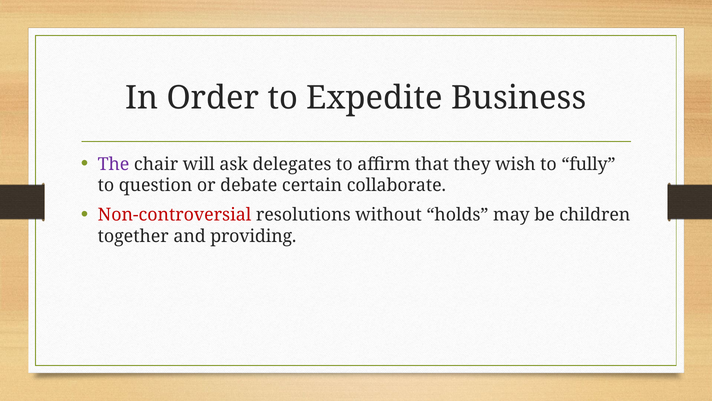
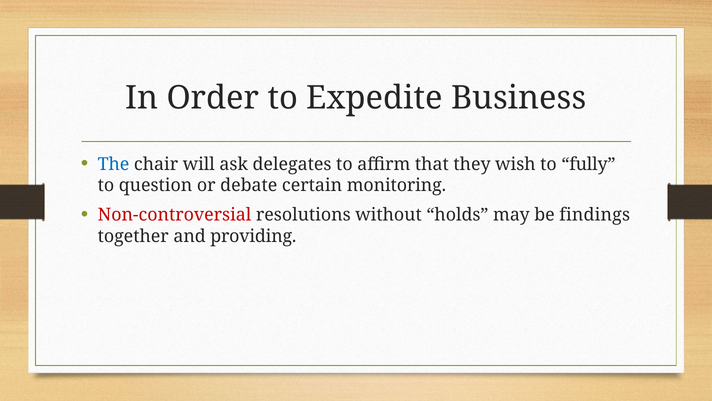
The colour: purple -> blue (114, 164)
collaborate: collaborate -> monitoring (396, 185)
children: children -> findings (595, 215)
